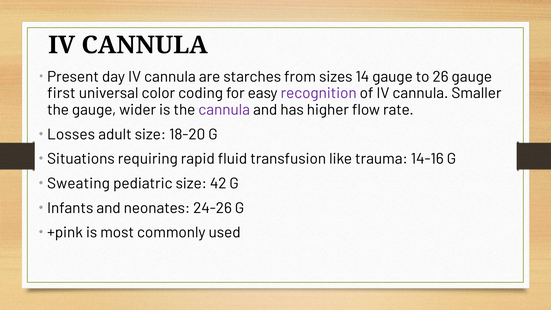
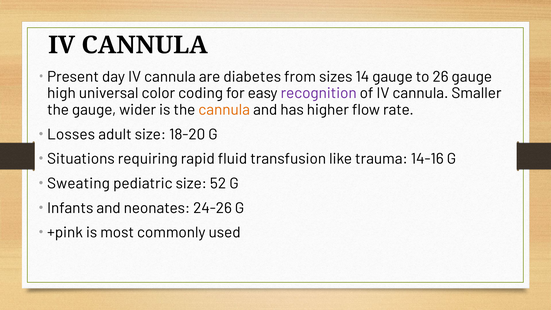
starches: starches -> diabetes (252, 77)
first: first -> high (61, 93)
cannula colour: purple -> orange (224, 110)
42: 42 -> 52 (218, 183)
